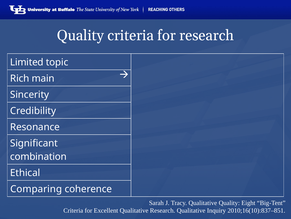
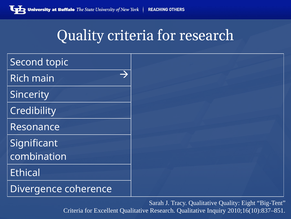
Limited: Limited -> Second (27, 62)
Comparing: Comparing -> Divergence (36, 188)
